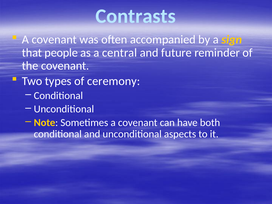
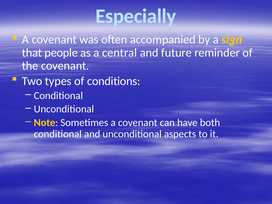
Contrasts: Contrasts -> Especially (136, 16)
ceremony: ceremony -> conditions (114, 81)
